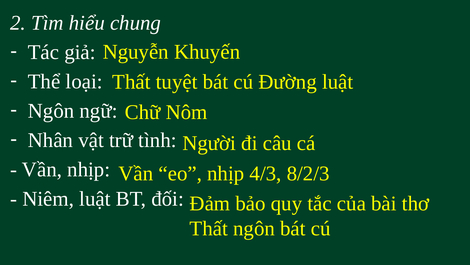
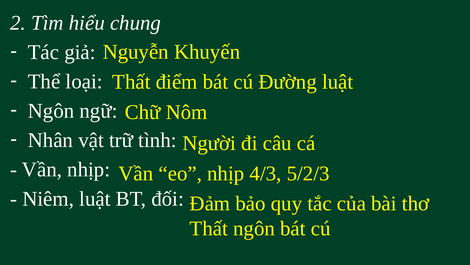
tuyệt: tuyệt -> điểm (177, 82)
8/2/3: 8/2/3 -> 5/2/3 (308, 173)
